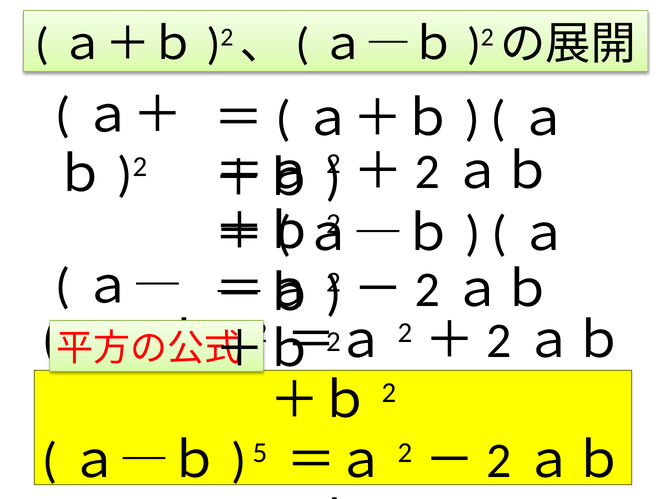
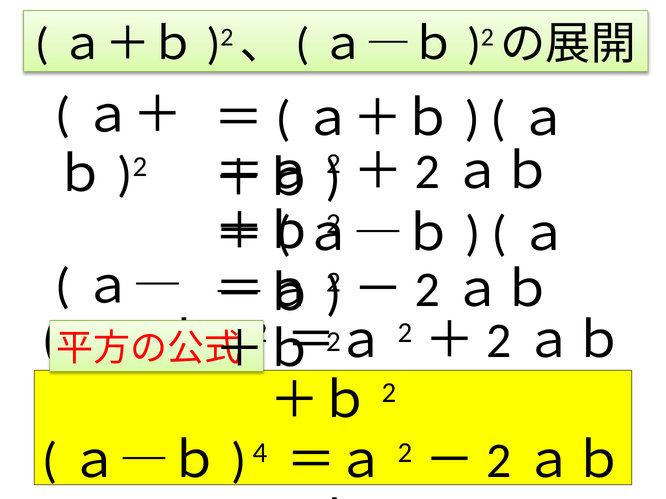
5: 5 -> 4 (260, 453)
